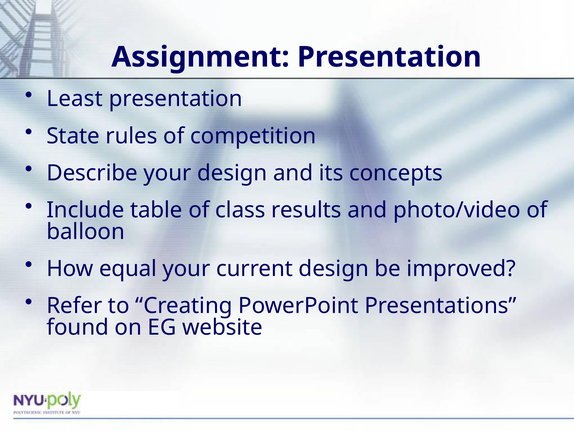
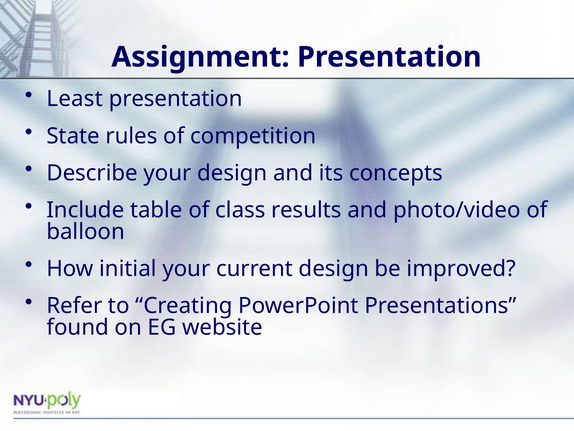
equal: equal -> initial (128, 268)
